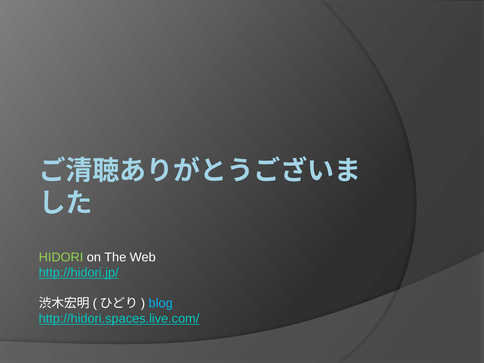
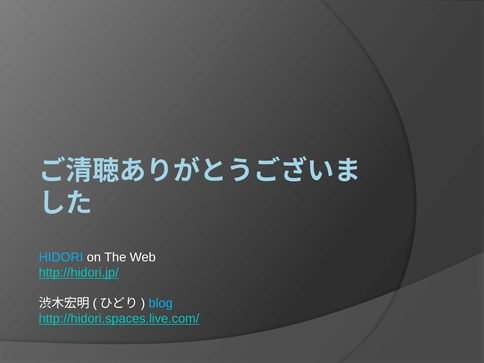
HIDORI colour: light green -> light blue (61, 257)
